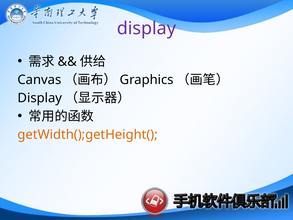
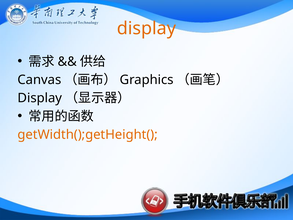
display colour: purple -> orange (146, 28)
